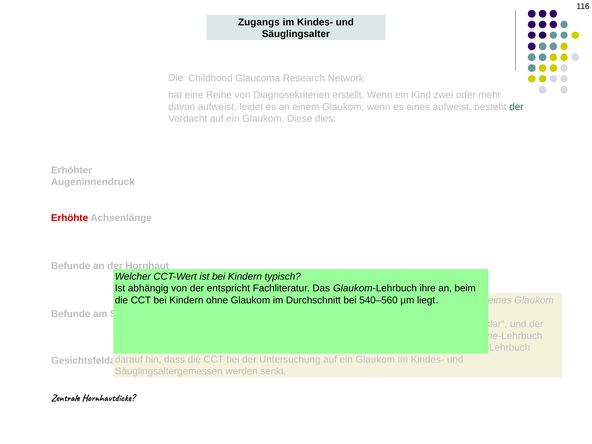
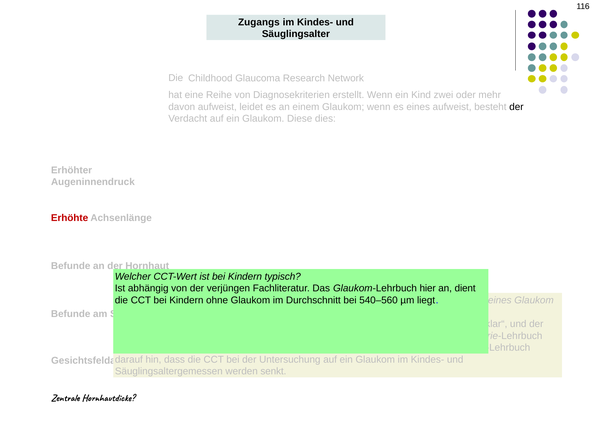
der colour: green -> black (516, 107)
entspricht: entspricht -> verjüngen (228, 288)
ihre: ihre -> hier (428, 288)
beim: beim -> dient (465, 288)
